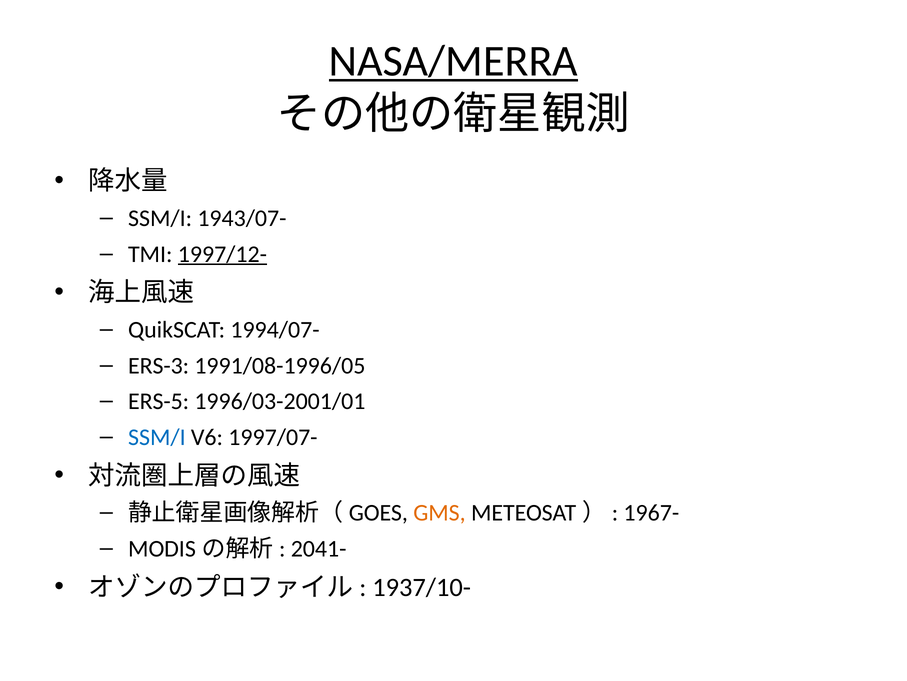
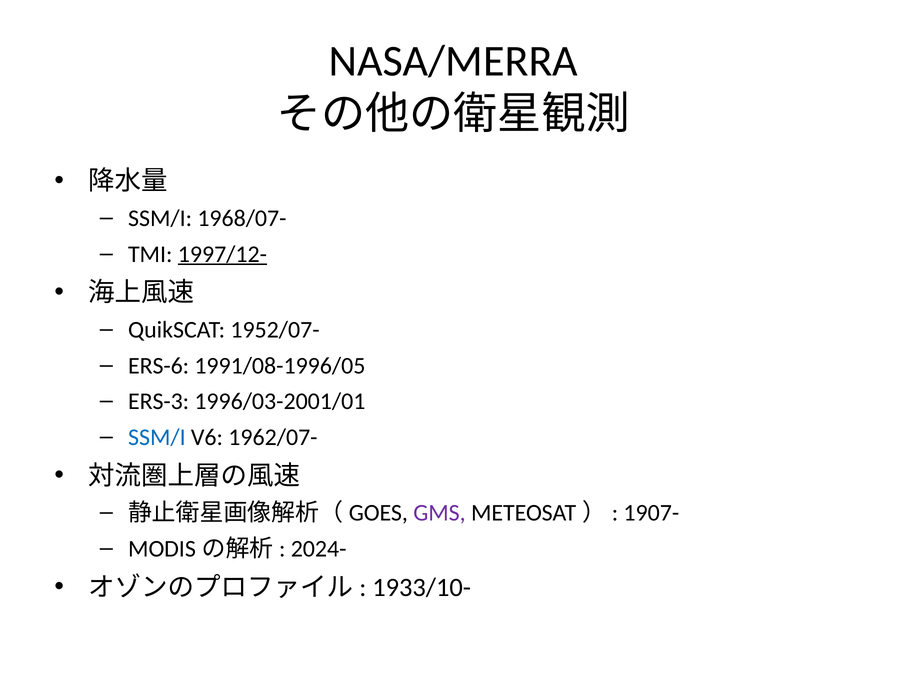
NASA/MERRA underline: present -> none (453, 61)
1943/07-: 1943/07- -> 1968/07- (242, 218)
1994/07-: 1994/07- -> 1952/07- (275, 329)
ERS-3: ERS-3 -> ERS-6 (159, 365)
ERS-5: ERS-5 -> ERS-3 (159, 401)
1997/07-: 1997/07- -> 1962/07- (273, 437)
GMS colour: orange -> purple (439, 512)
1967-: 1967- -> 1907- (651, 512)
2041-: 2041- -> 2024- (319, 548)
1937/10-: 1937/10- -> 1933/10- (422, 587)
